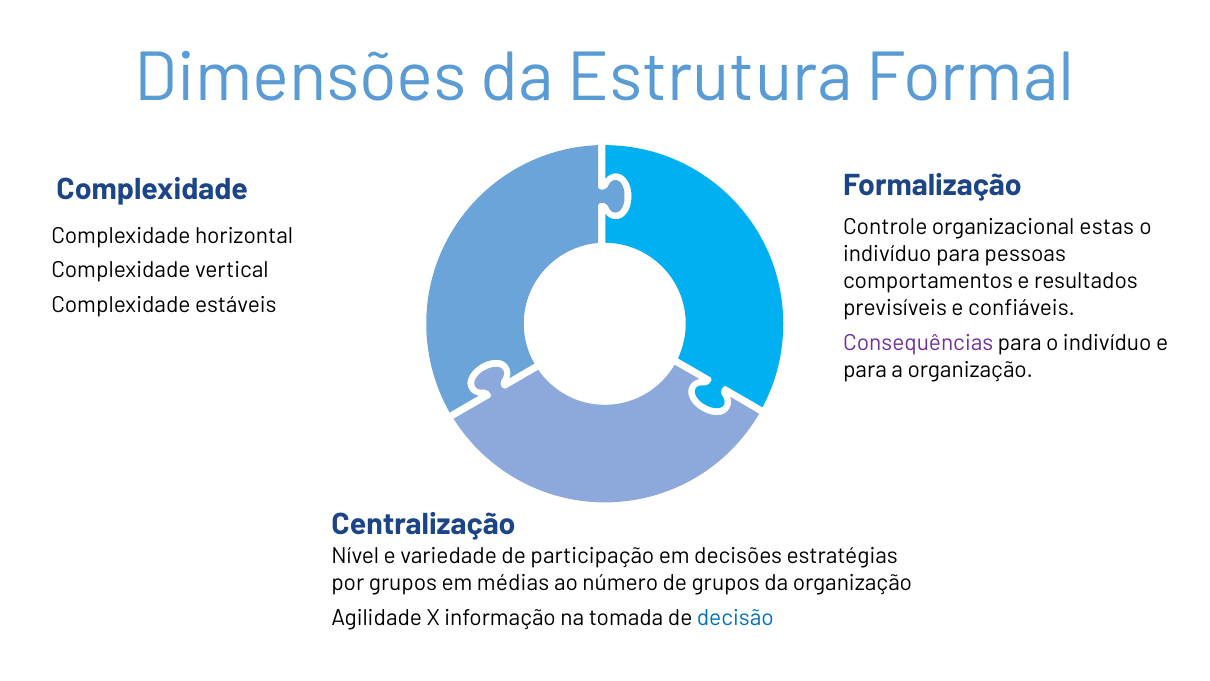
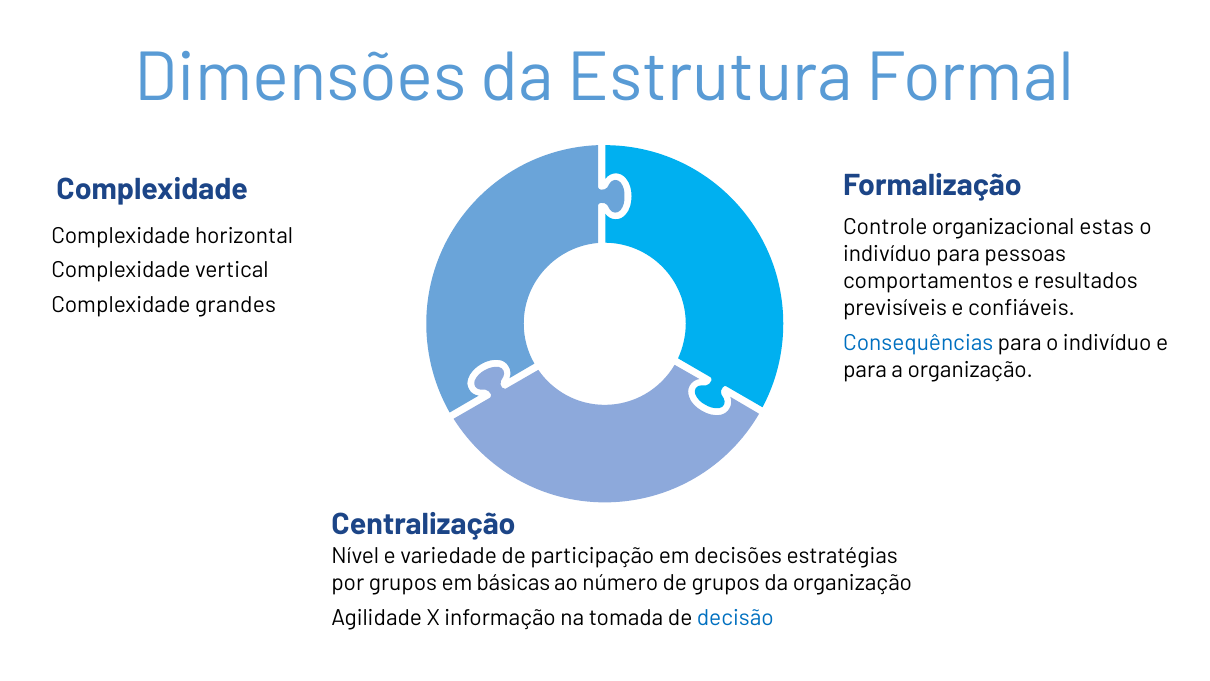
estáveis: estáveis -> grandes (236, 305)
Consequências colour: purple -> blue (918, 343)
médias: médias -> básicas (513, 582)
